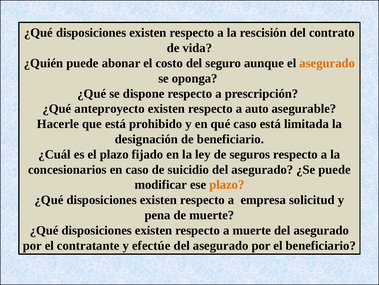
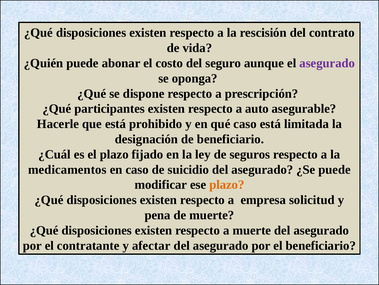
asegurado colour: orange -> purple (327, 63)
anteproyecto: anteproyecto -> participantes (110, 108)
concesionarios: concesionarios -> medicamentos (67, 169)
efectúe: efectúe -> afectar (151, 245)
